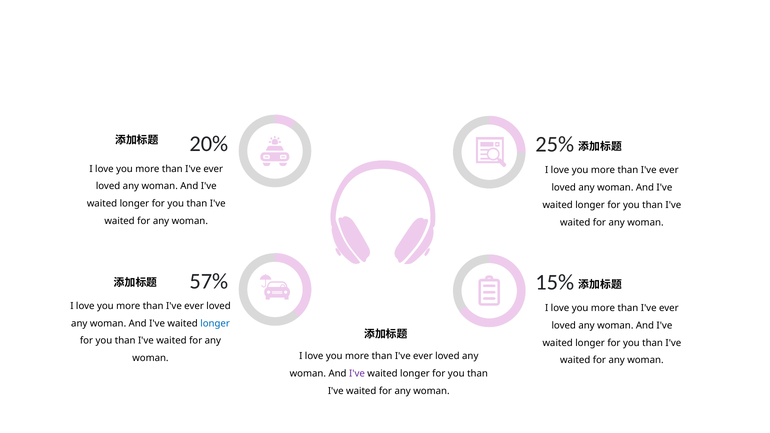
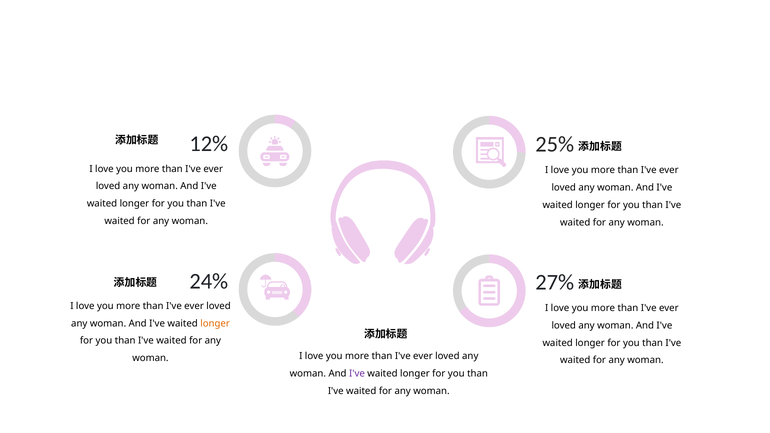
20%: 20% -> 12% (209, 144)
15%: 15% -> 27% (555, 282)
57%: 57% -> 24% (209, 281)
longer colour: blue -> orange (215, 324)
